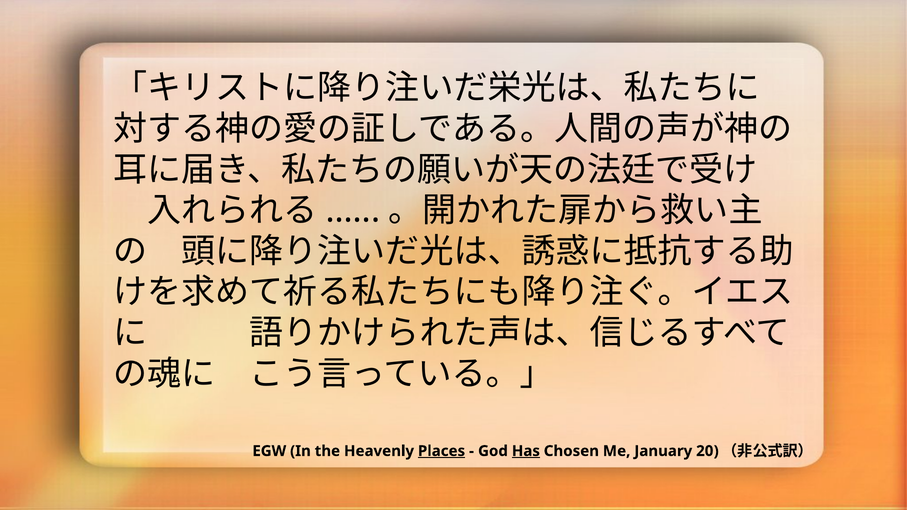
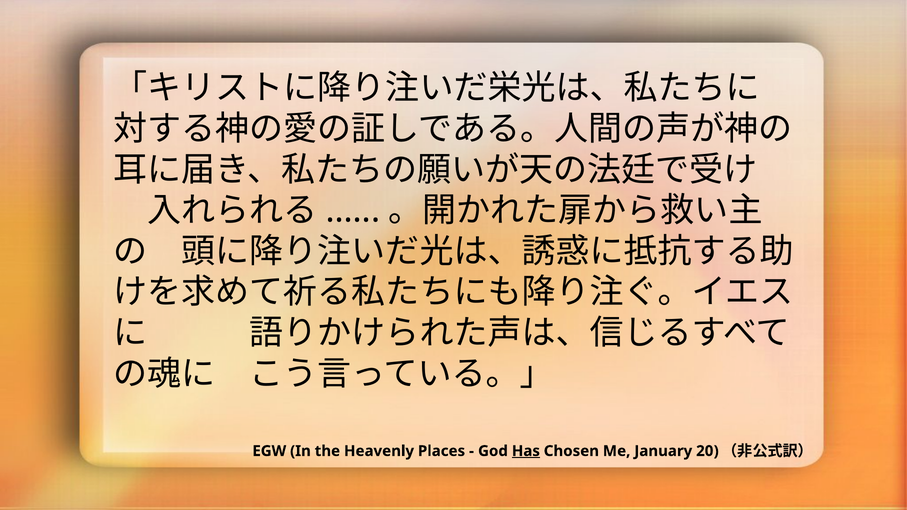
Places underline: present -> none (441, 451)
